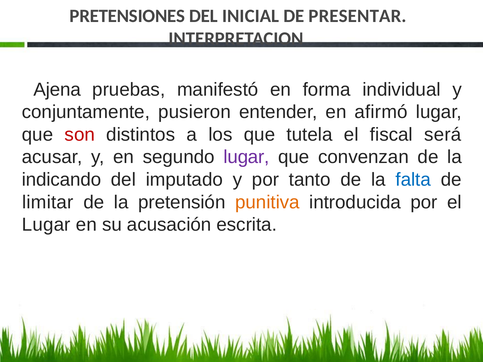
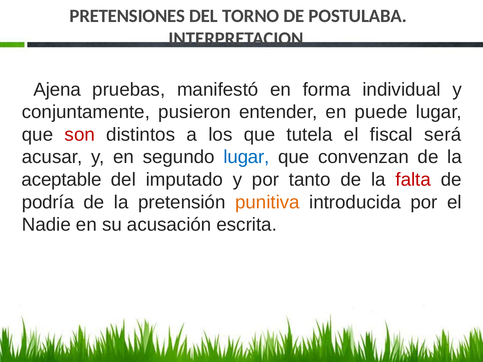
INICIAL: INICIAL -> TORNO (251, 16)
PRESENTAR: PRESENTAR -> POSTULABA (358, 16)
afirmó: afirmó -> puede (381, 112)
lugar colour: purple -> blue (246, 157)
indicando: indicando -> aceptable (62, 180)
falta colour: blue -> red (413, 180)
limitar: limitar -> podría (48, 202)
Lugar: Lugar -> Nadie (46, 225)
